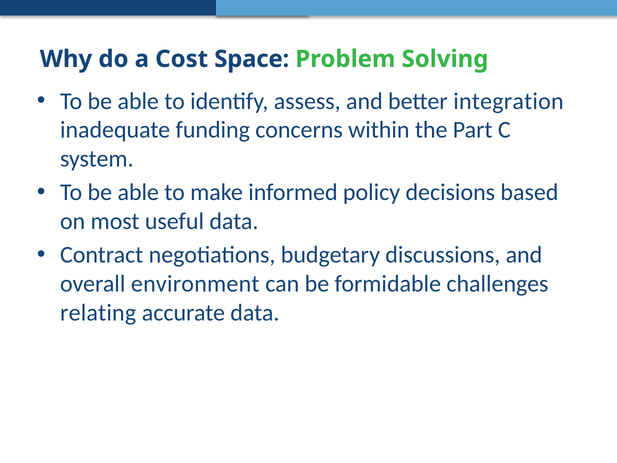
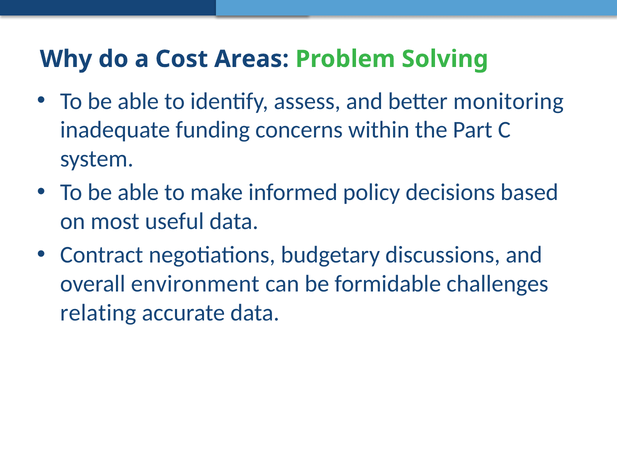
Space: Space -> Areas (252, 59)
integration: integration -> monitoring (508, 101)
